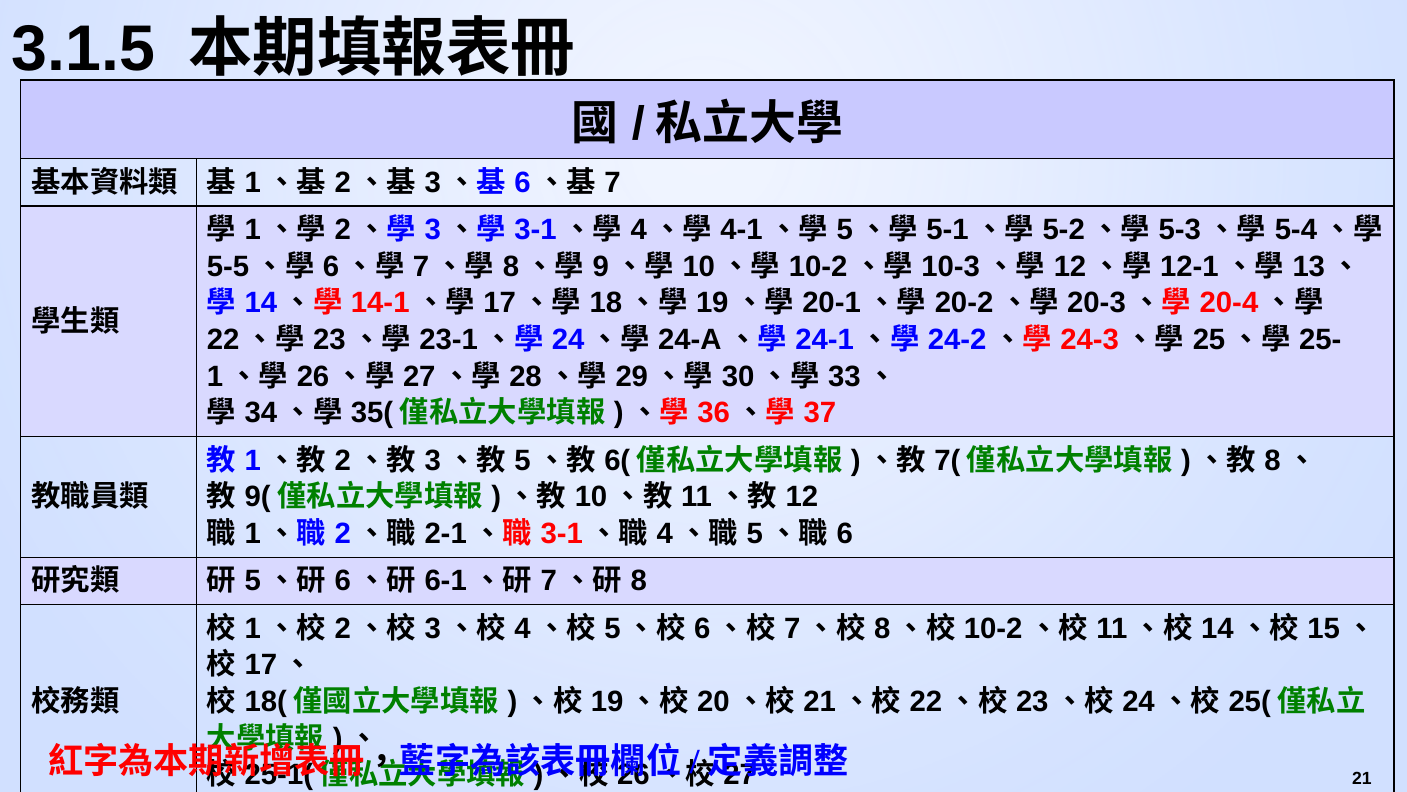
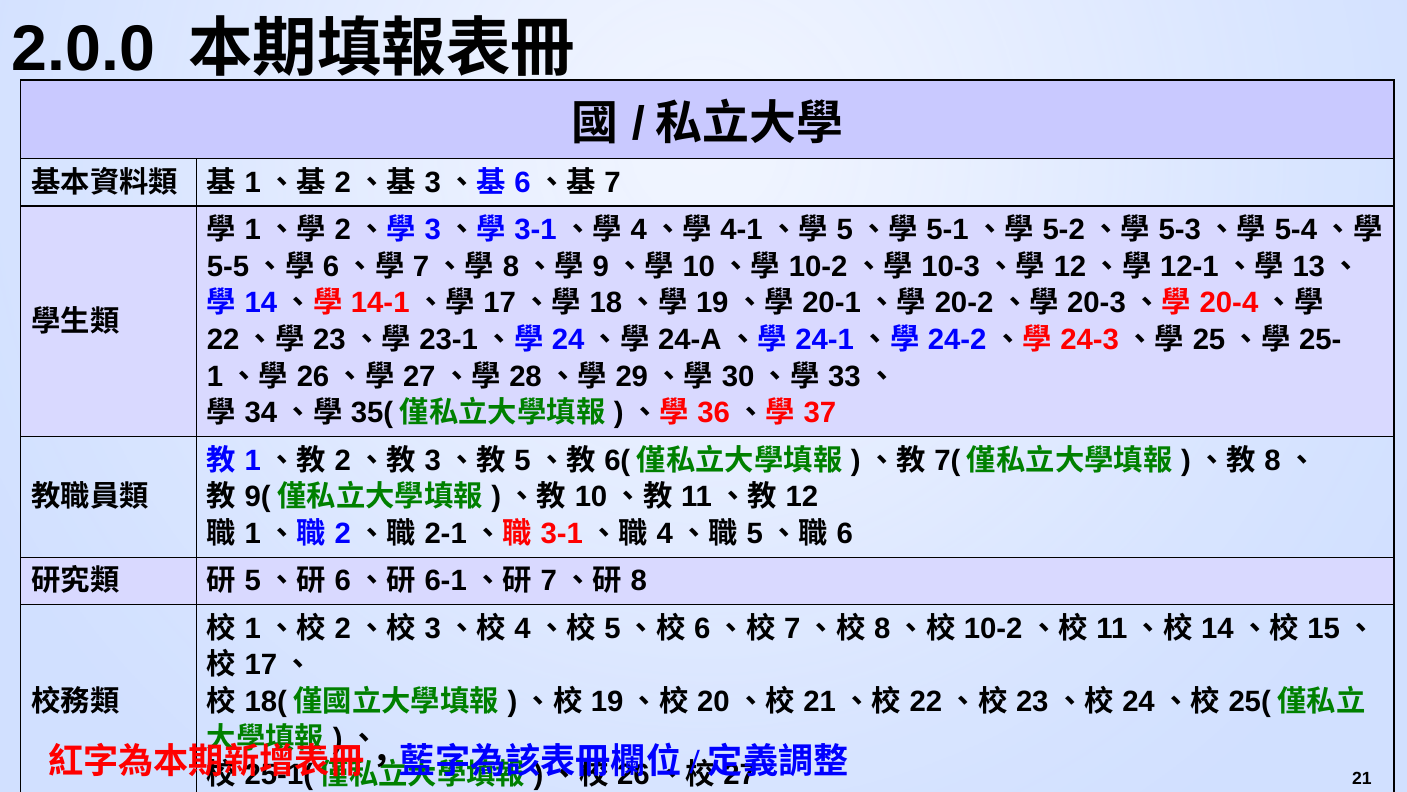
3.1.5: 3.1.5 -> 2.0.0 (83, 49)
